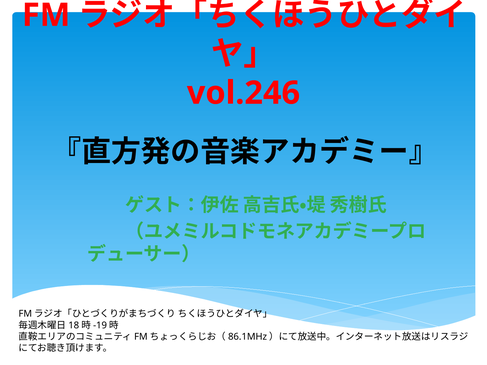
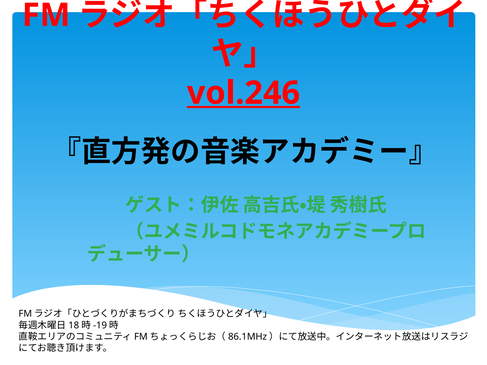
vol.246 underline: none -> present (243, 93)
